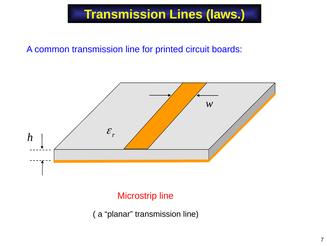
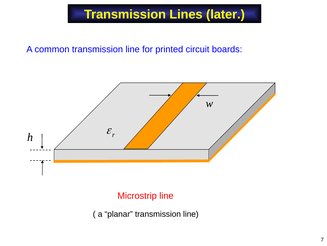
laws: laws -> later (225, 14)
